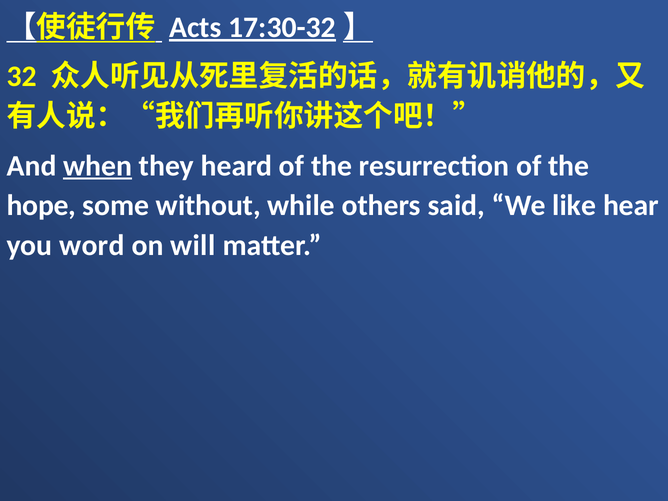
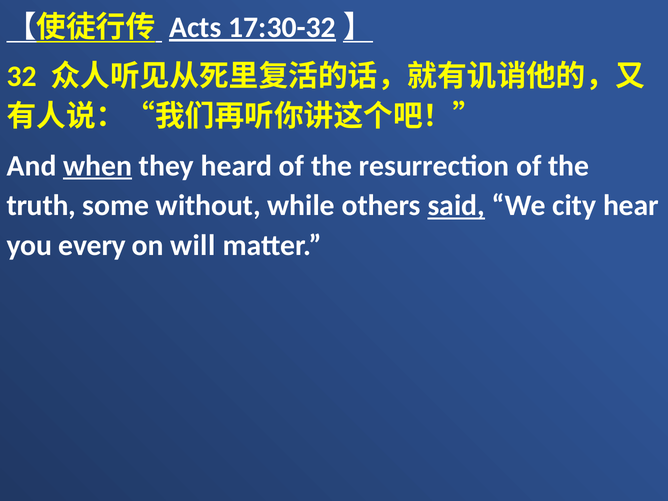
hope: hope -> truth (41, 206)
said underline: none -> present (456, 206)
like: like -> city (574, 206)
word: word -> every (92, 246)
